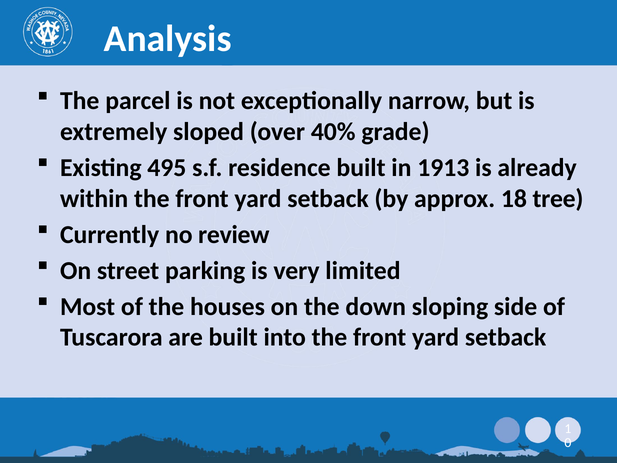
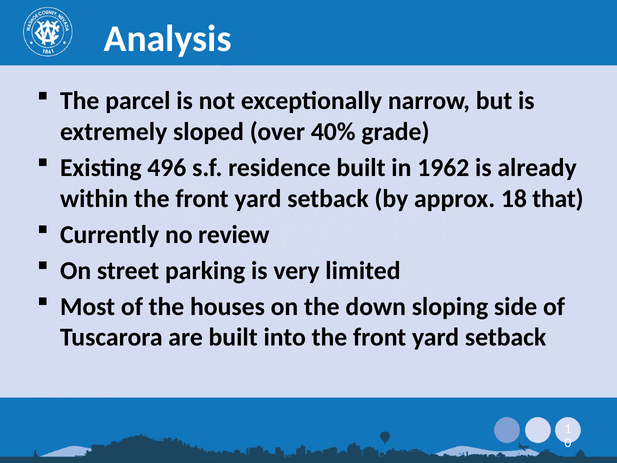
495: 495 -> 496 (167, 168)
1913: 1913 -> 1962 (443, 168)
tree: tree -> that (558, 198)
